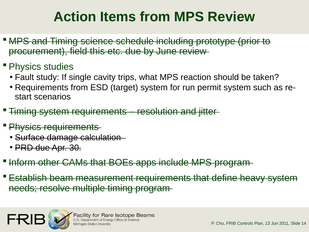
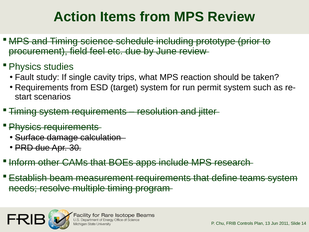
this: this -> feel (97, 51)
MPS program: program -> research (232, 162)
heavy: heavy -> teams (253, 178)
